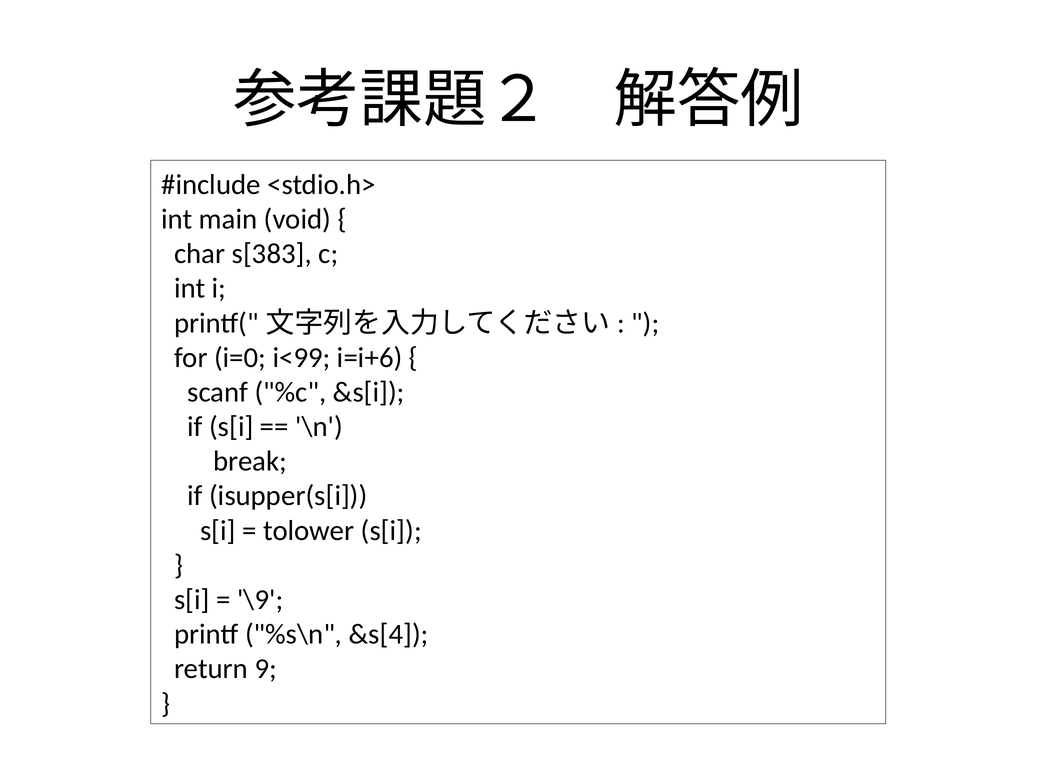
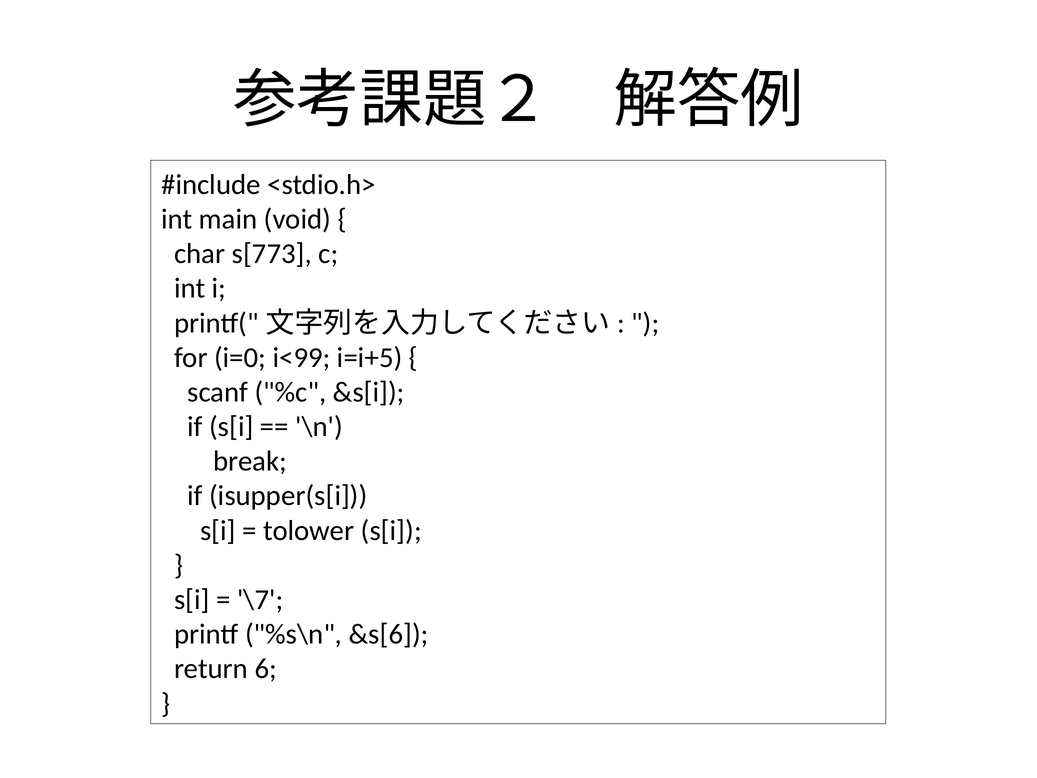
s[383: s[383 -> s[773 (272, 254)
i=i+6: i=i+6 -> i=i+5 (370, 357)
\9: \9 -> \7 (260, 600)
&s[4: &s[4 -> &s[6 (389, 634)
9: 9 -> 6 (266, 669)
